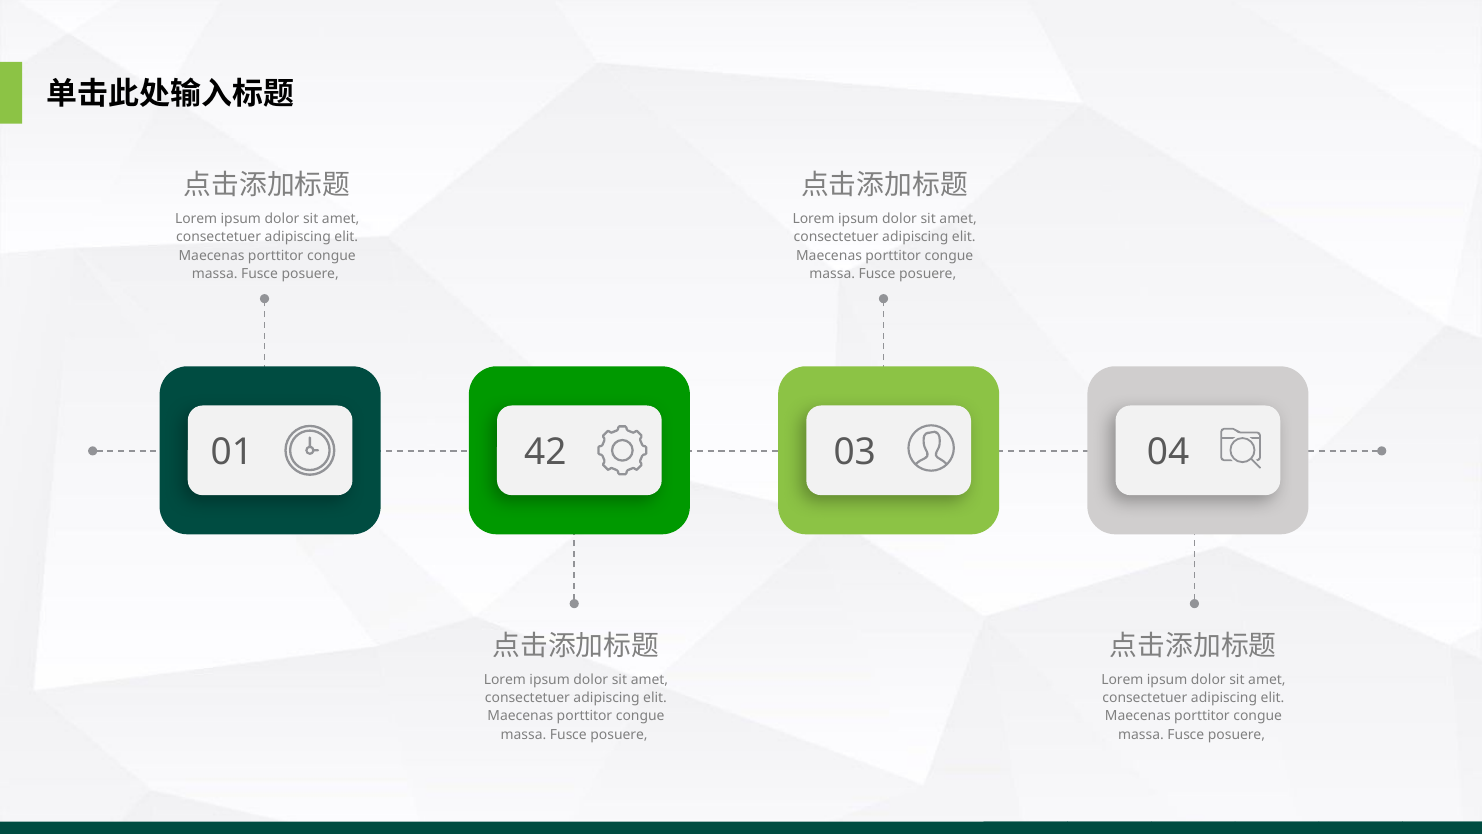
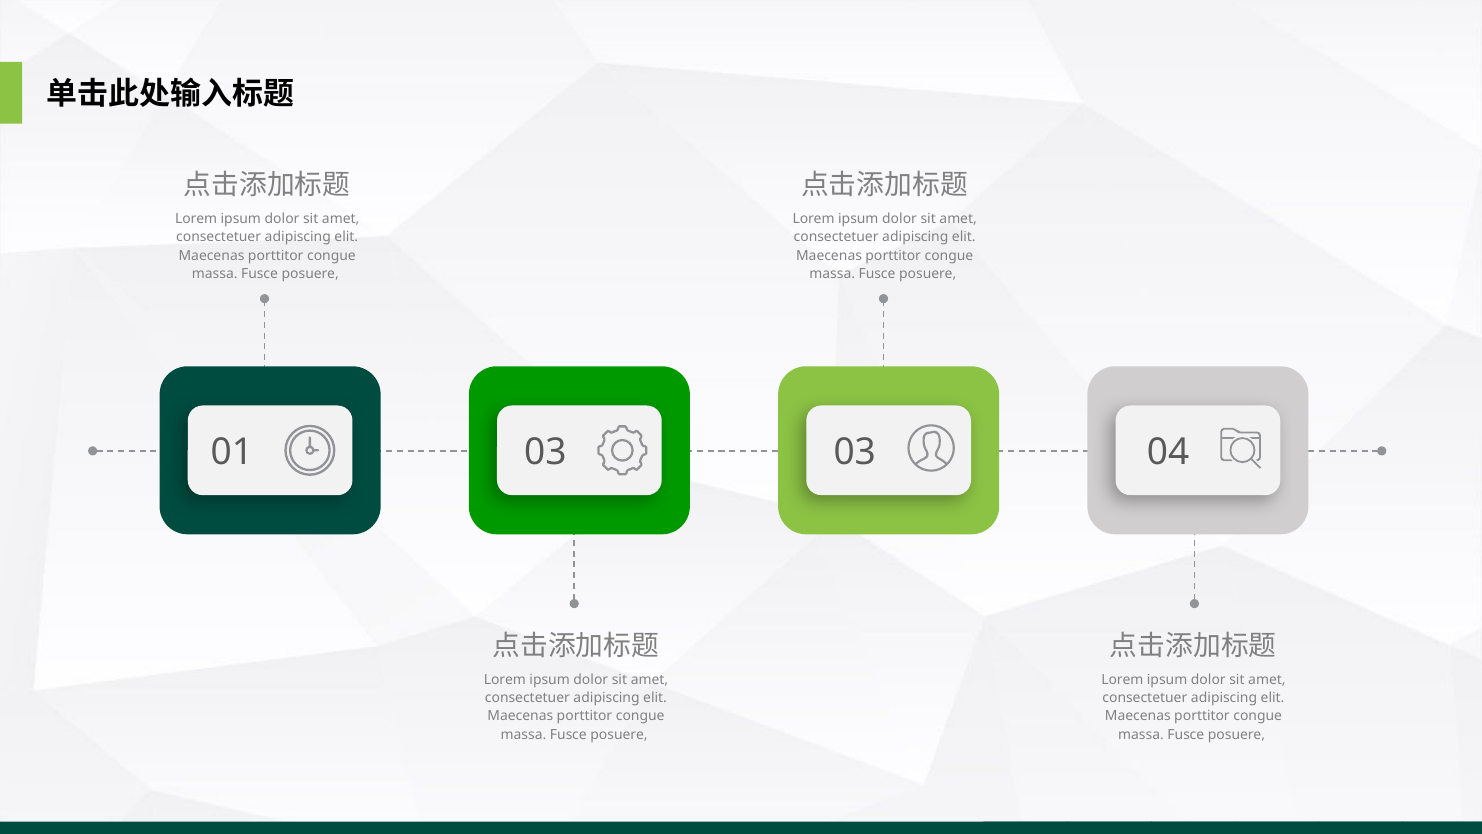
01 42: 42 -> 03 (545, 452)
